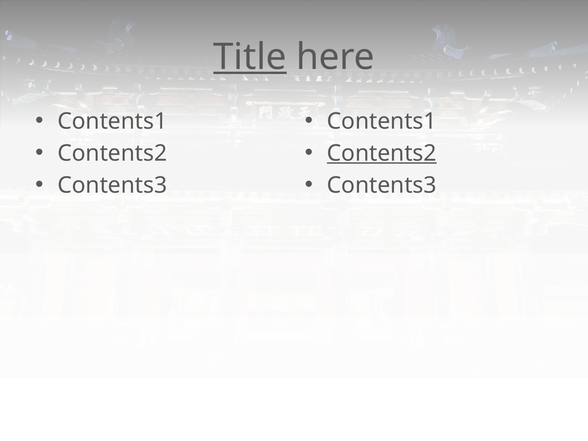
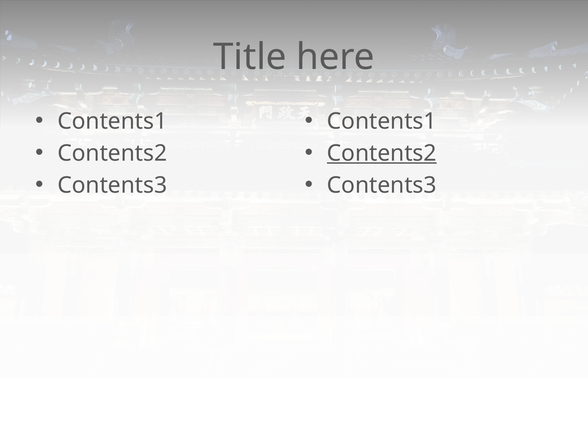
Title underline: present -> none (250, 57)
